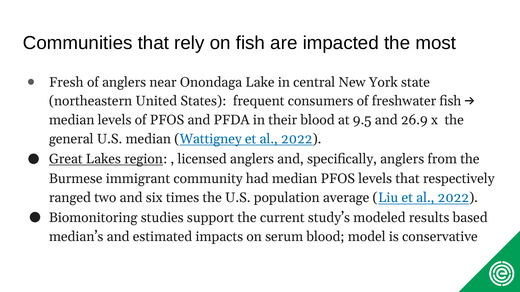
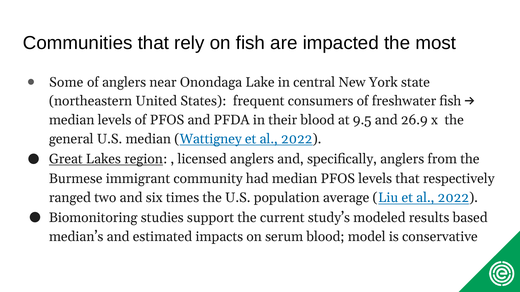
Fresh: Fresh -> Some (66, 82)
